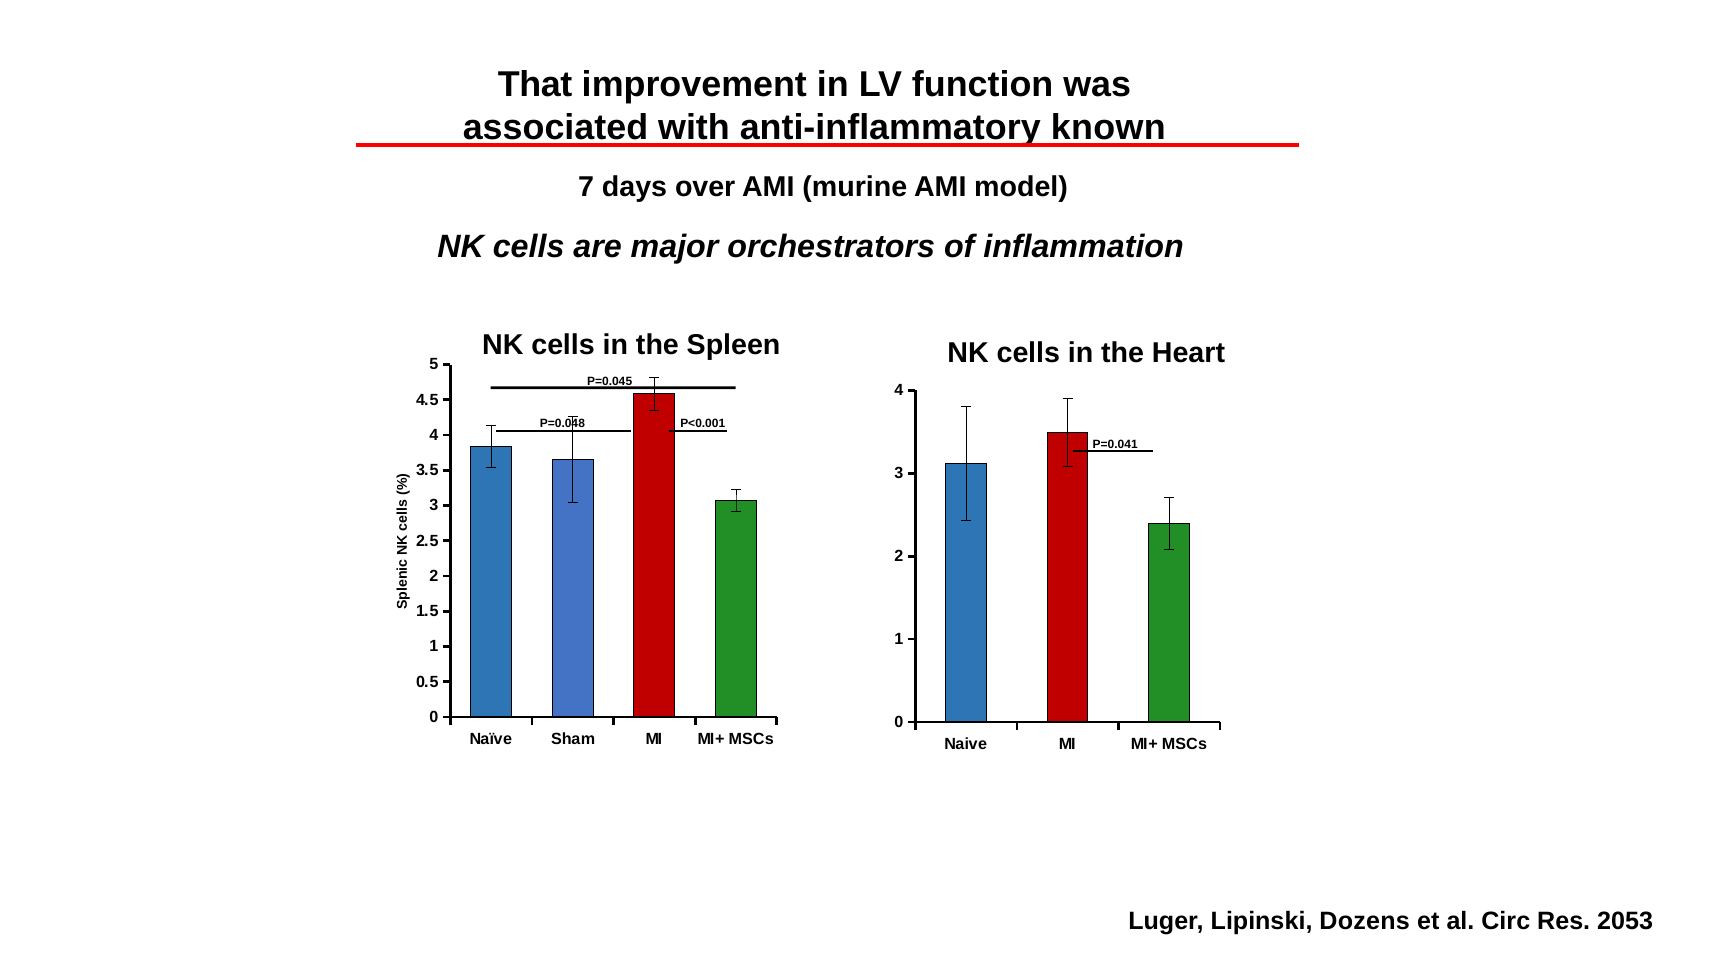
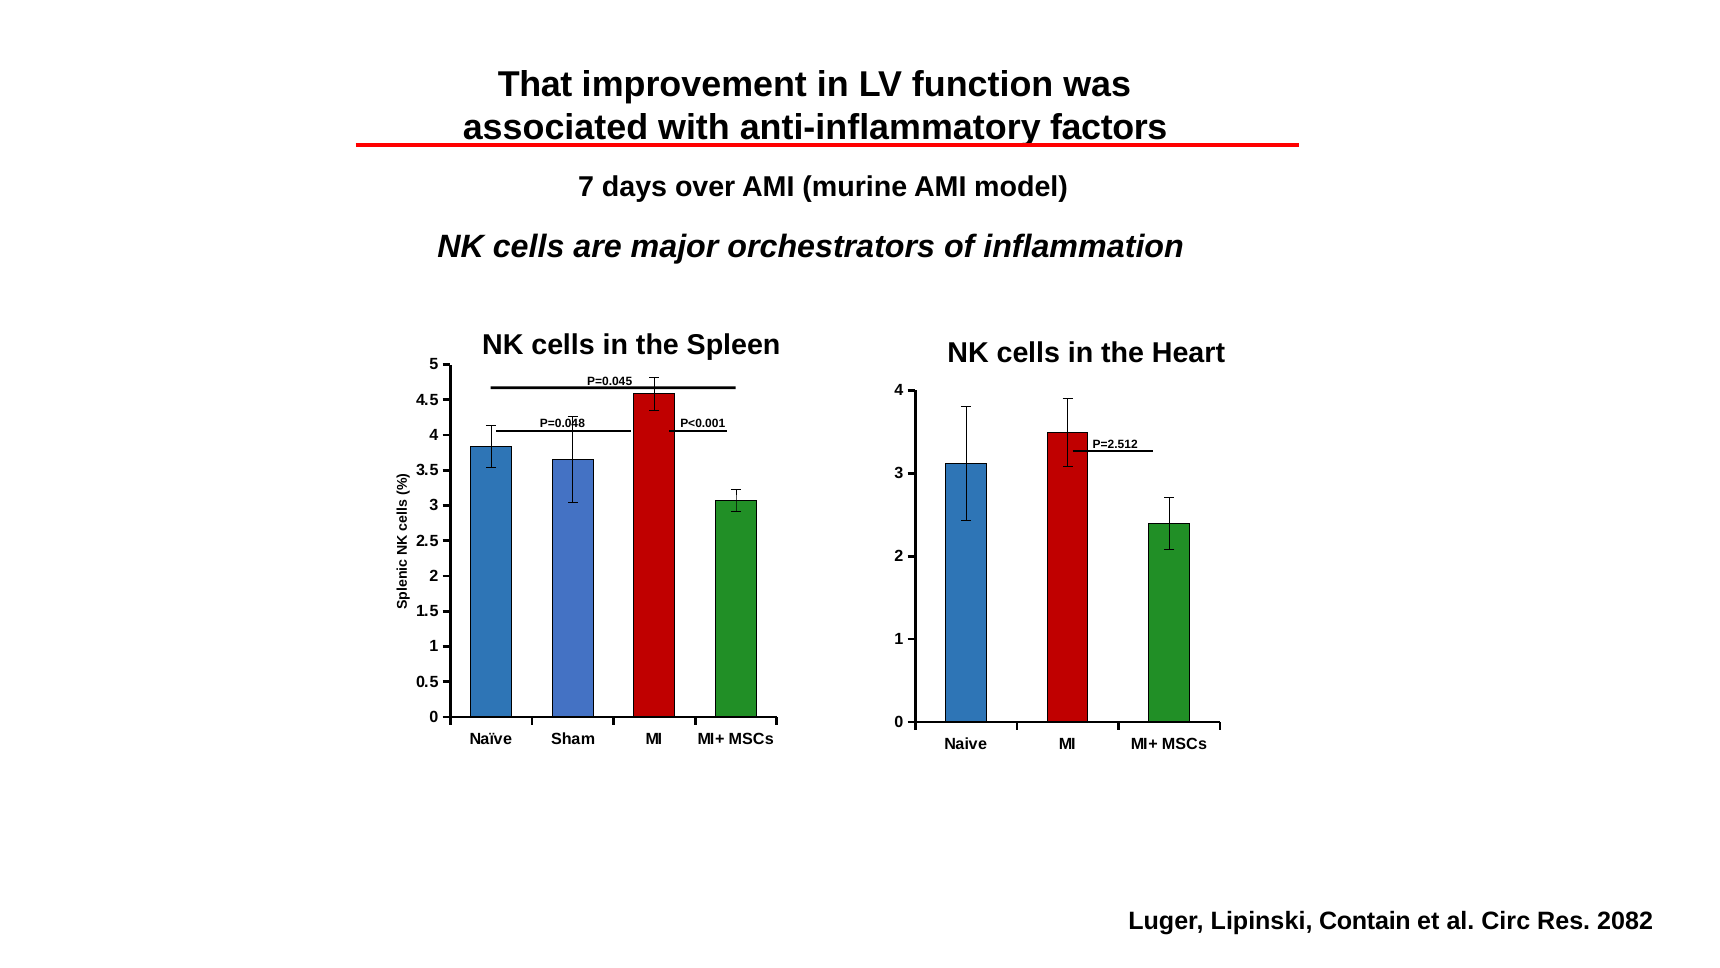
known: known -> factors (1109, 127)
P=0.041: P=0.041 -> P=2.512 (1115, 444)
Dozens: Dozens -> Contain (1365, 920)
2053: 2053 -> 2082 (1625, 920)
